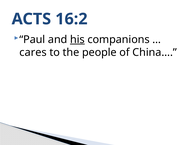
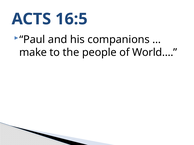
16:2: 16:2 -> 16:5 (71, 19)
his underline: present -> none (77, 40)
cares: cares -> make (33, 53)
China…: China… -> World… (155, 53)
